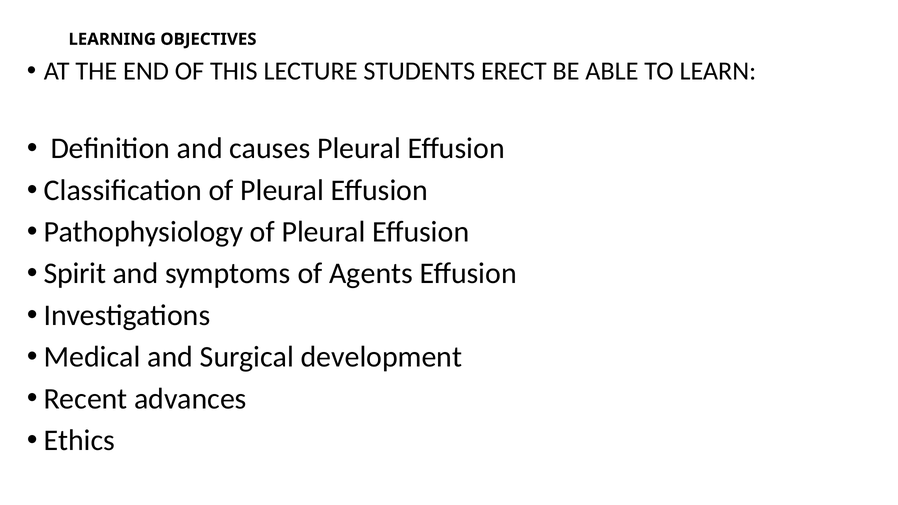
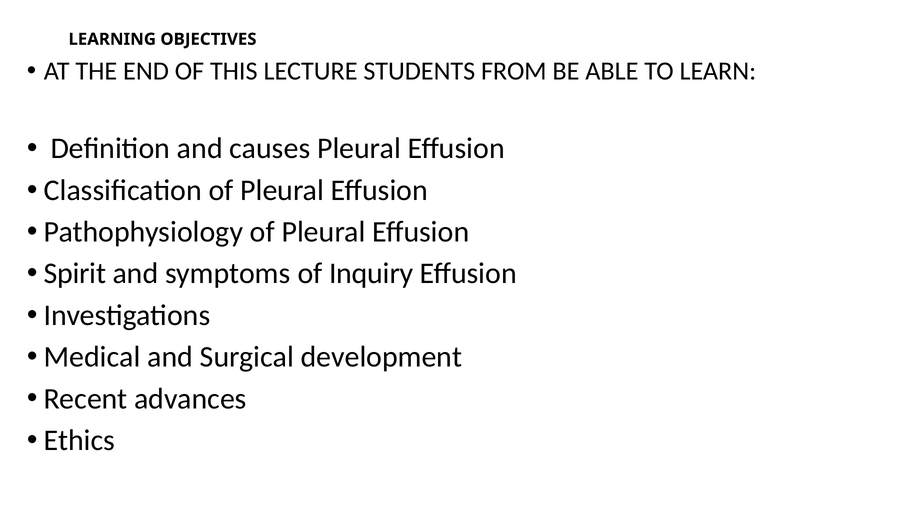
ERECT: ERECT -> FROM (514, 71)
Agents: Agents -> Inquiry (371, 274)
